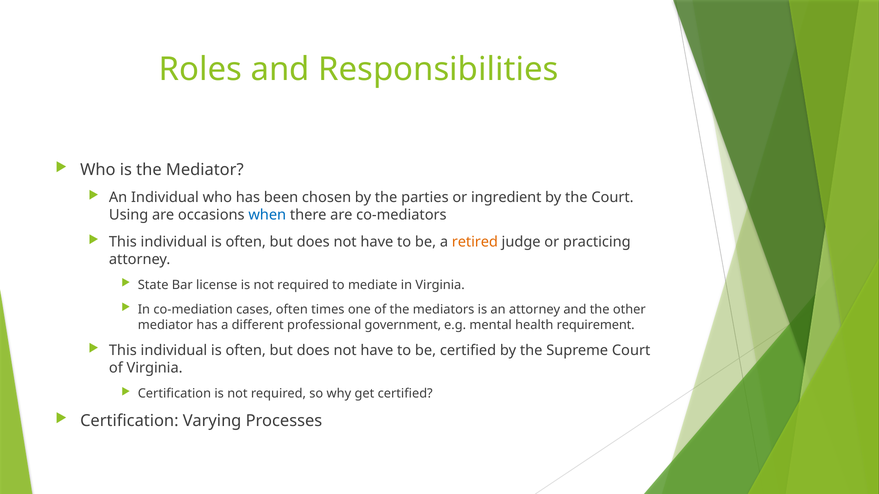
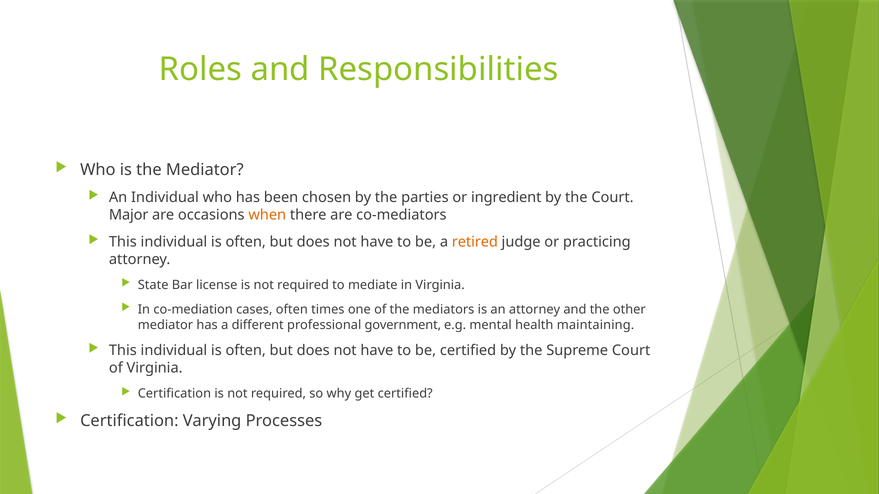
Using: Using -> Major (129, 215)
when colour: blue -> orange (267, 215)
requirement: requirement -> maintaining (596, 325)
